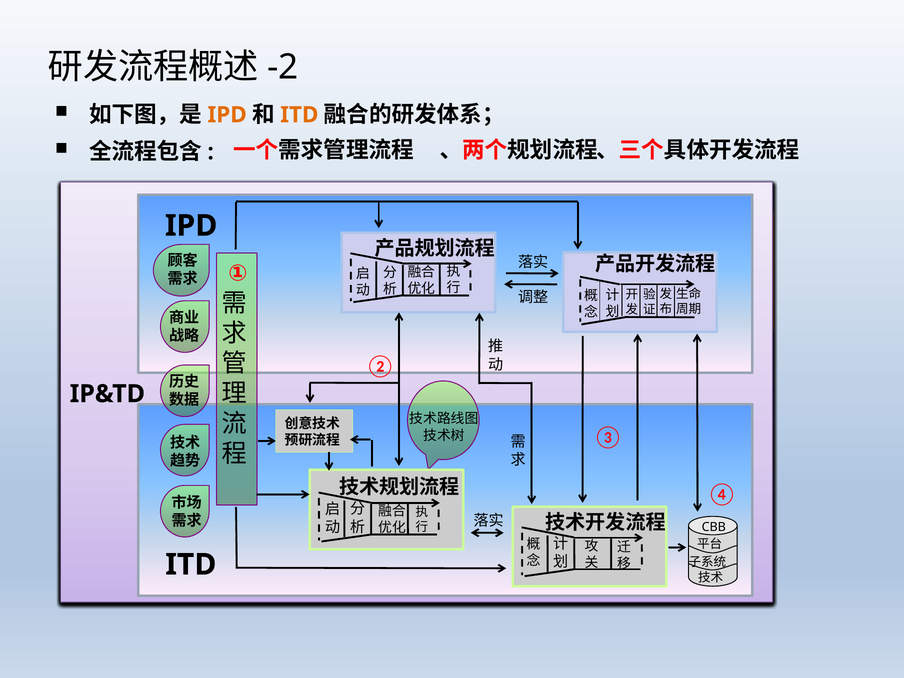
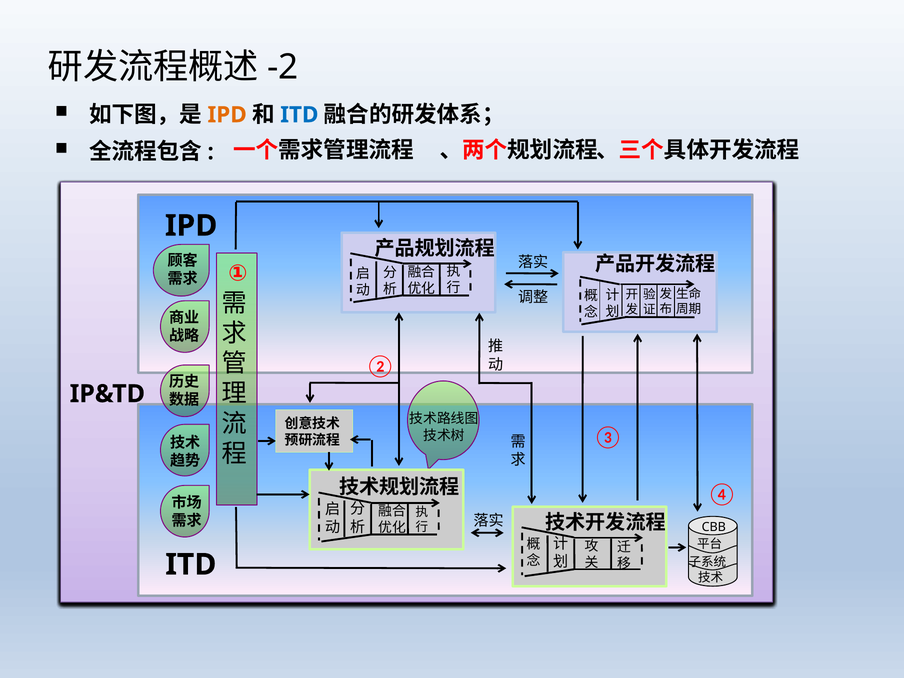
ITD colour: orange -> blue (299, 115)
